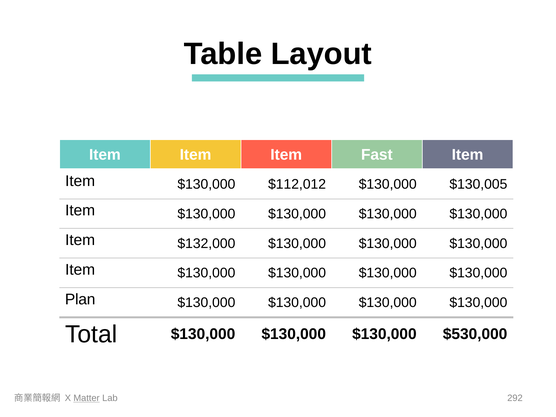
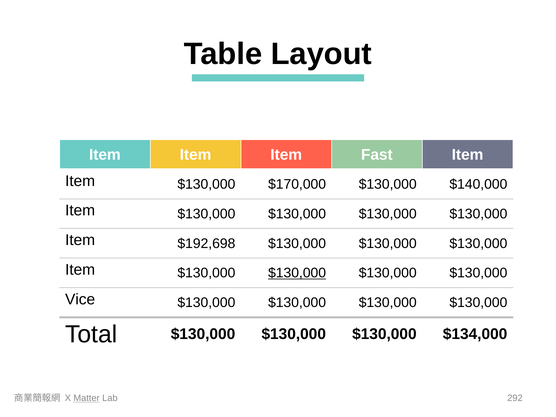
$112,012: $112,012 -> $170,000 (297, 184)
$130,005: $130,005 -> $140,000 (478, 184)
$132,000: $132,000 -> $192,698 (206, 243)
$130,000 underline: none -> present (297, 273)
Plan: Plan -> Vice (80, 299)
$530,000: $530,000 -> $134,000 (475, 334)
